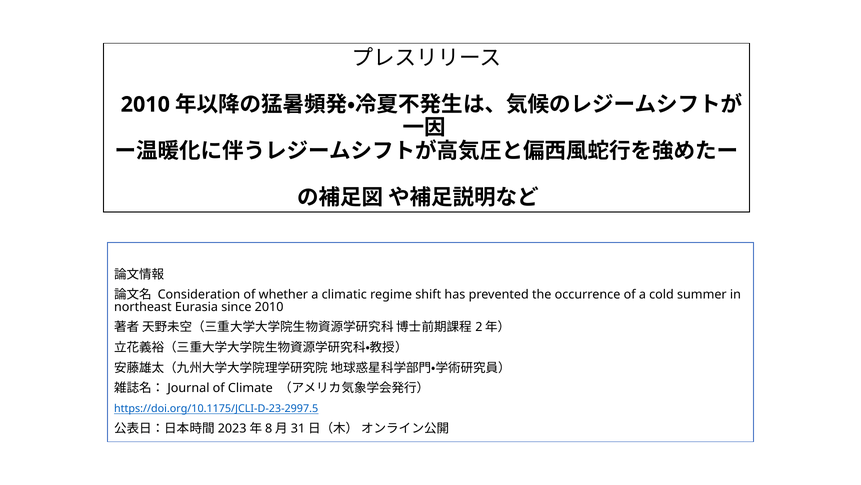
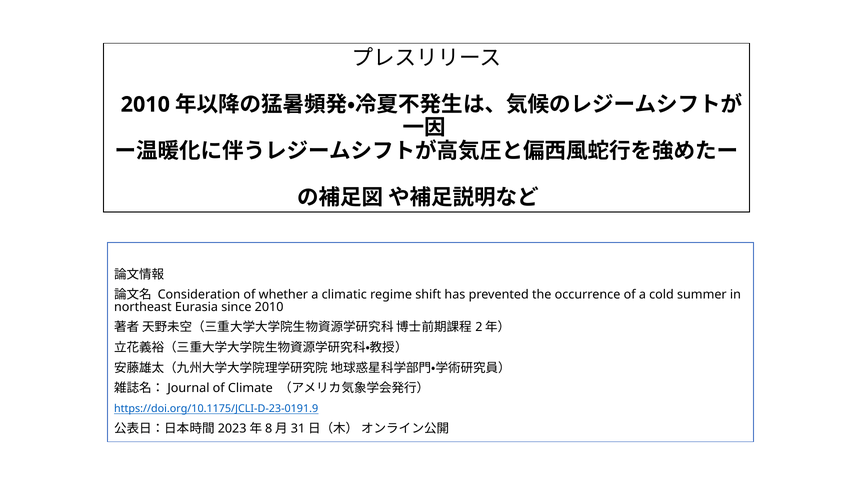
https://doi.org/10.1175/JCLI-D-23-2997.5: https://doi.org/10.1175/JCLI-D-23-2997.5 -> https://doi.org/10.1175/JCLI-D-23-0191.9 (216, 408)
